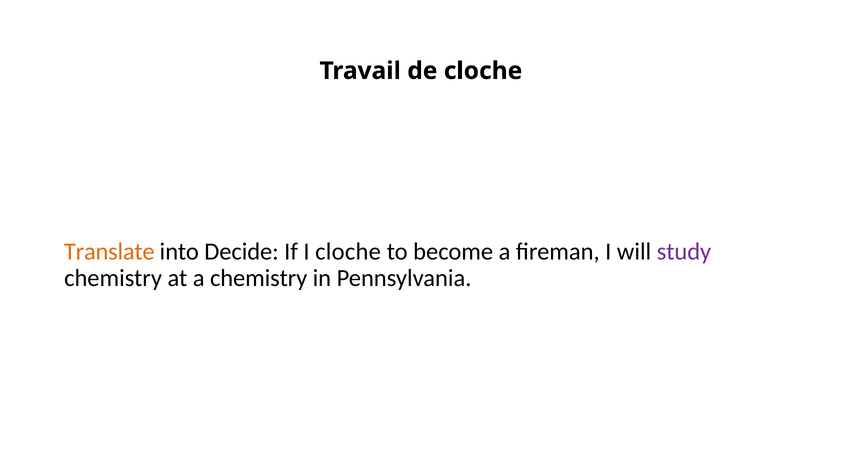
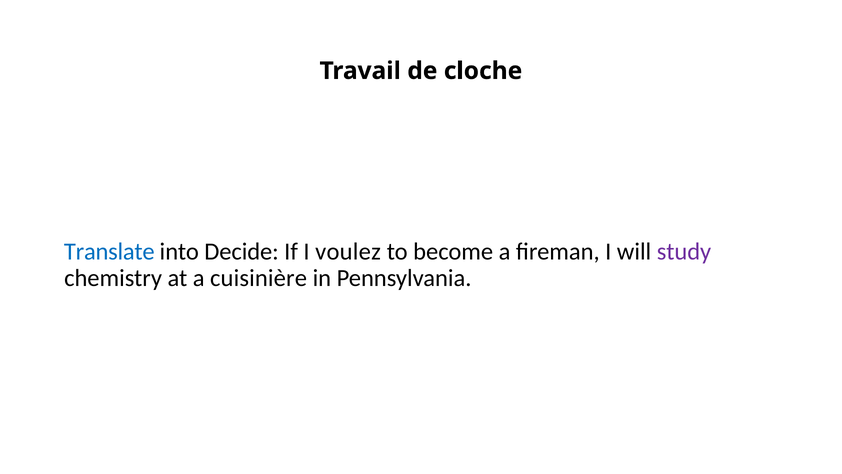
Translate colour: orange -> blue (109, 251)
I cloche: cloche -> voulez (348, 251)
a chemistry: chemistry -> cuisinière (259, 278)
